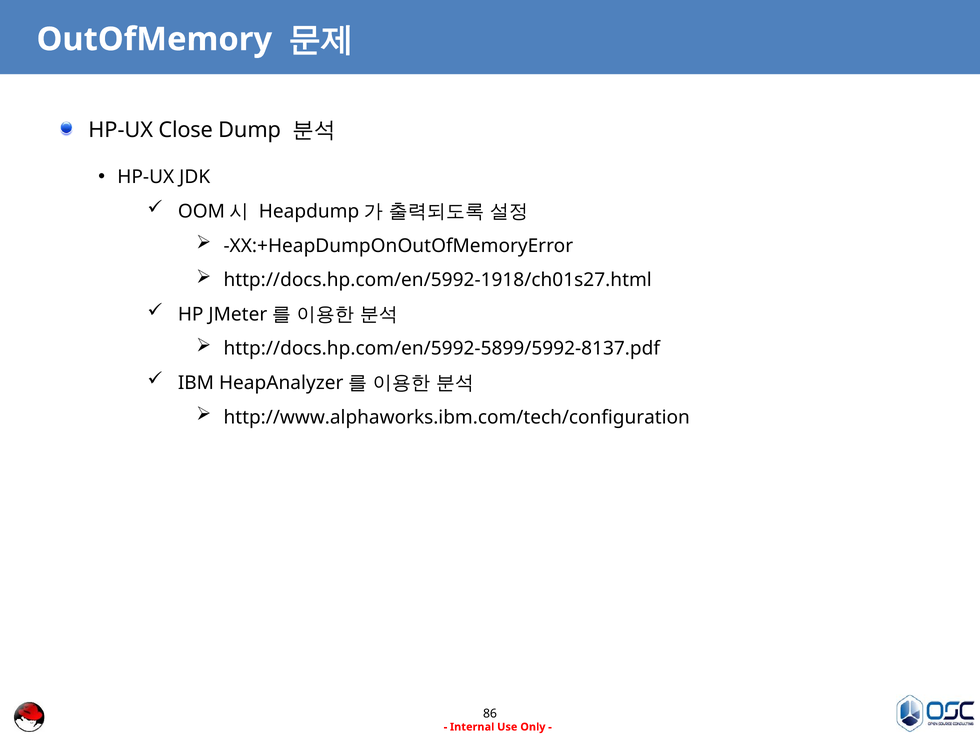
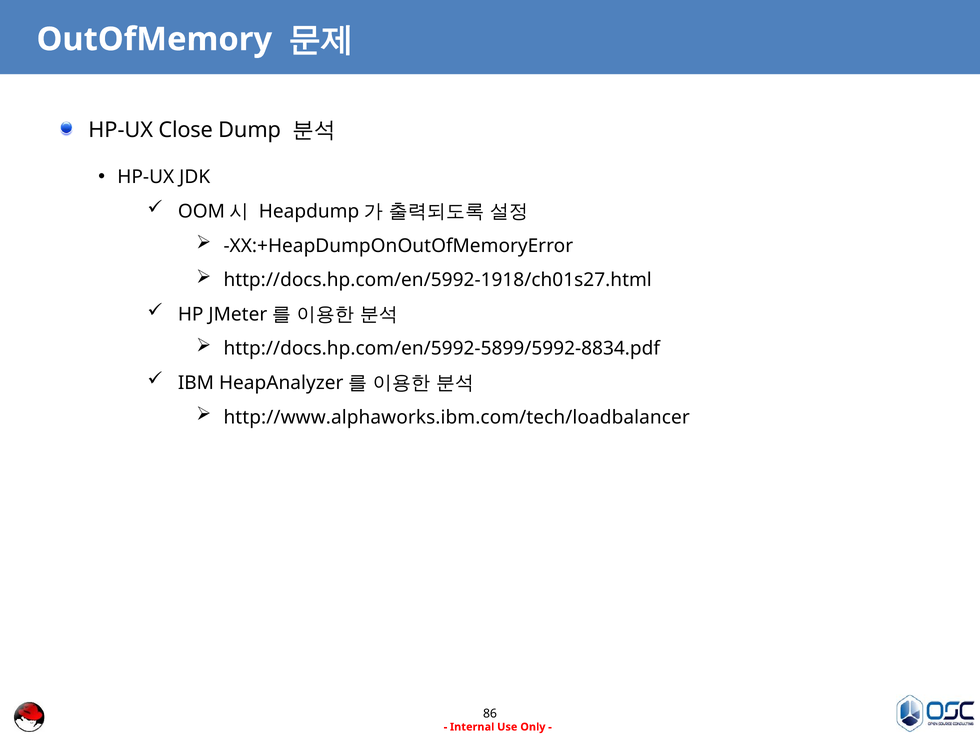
http://docs.hp.com/en/5992-5899/5992-8137.pdf: http://docs.hp.com/en/5992-5899/5992-8137.pdf -> http://docs.hp.com/en/5992-5899/5992-8834.pdf (442, 349)
http://www.alphaworks.ibm.com/tech/configuration: http://www.alphaworks.ibm.com/tech/configuration -> http://www.alphaworks.ibm.com/tech/loadbalancer (457, 417)
